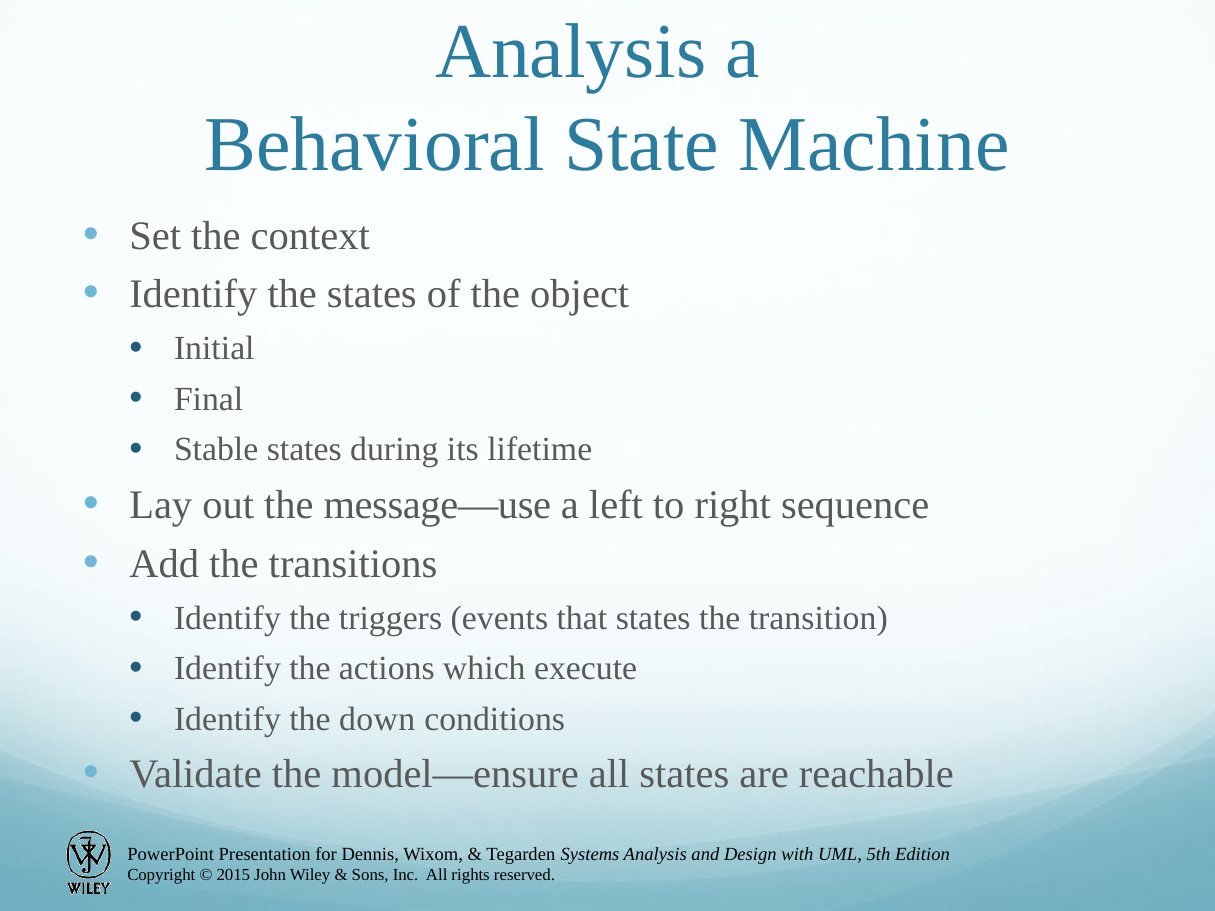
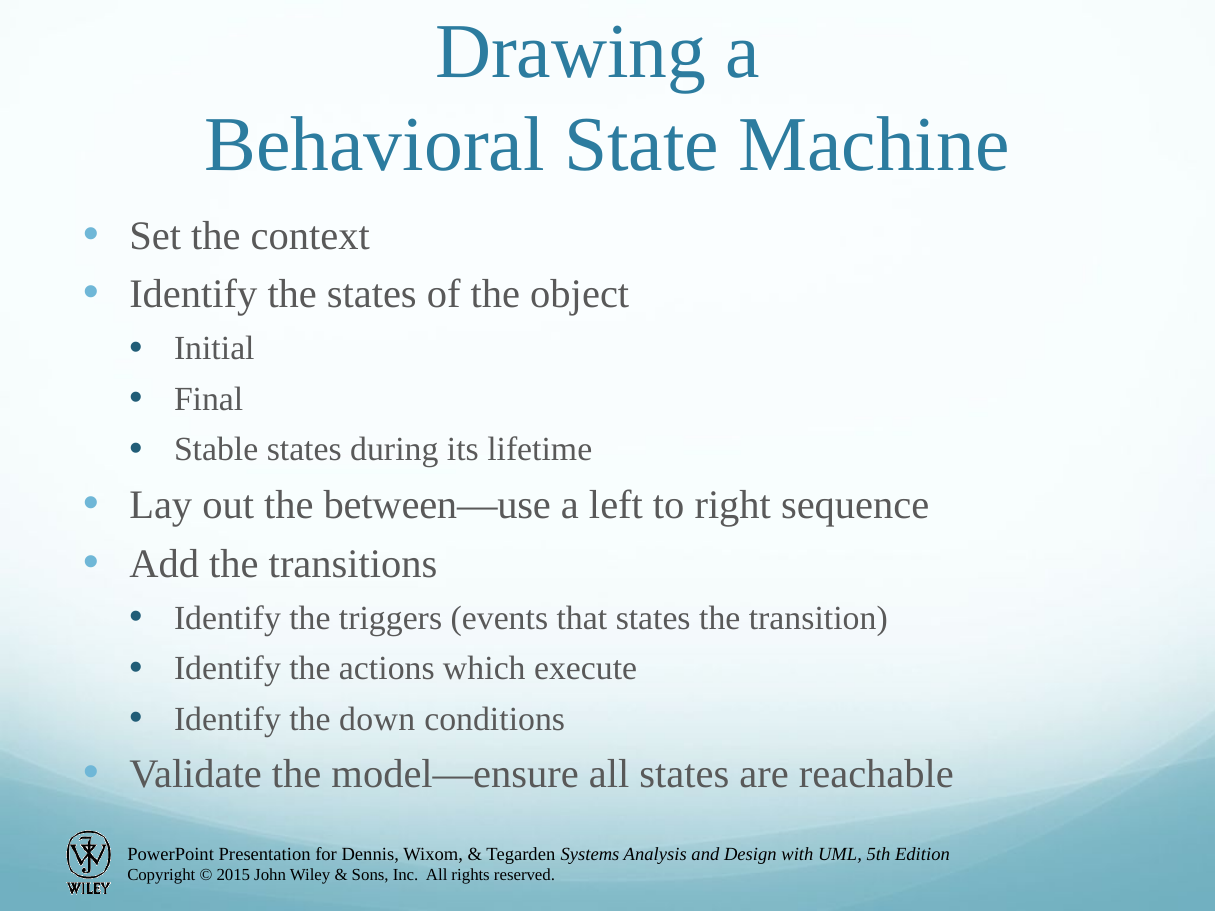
Analysis: Analysis -> Drawing (571, 52)
message—use: message—use -> between—use (437, 505)
